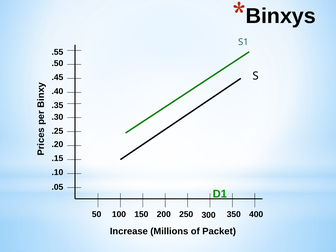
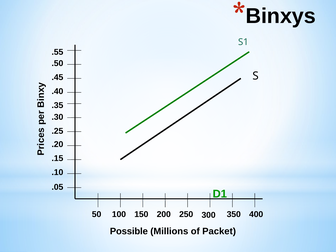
Increase: Increase -> Possible (129, 231)
